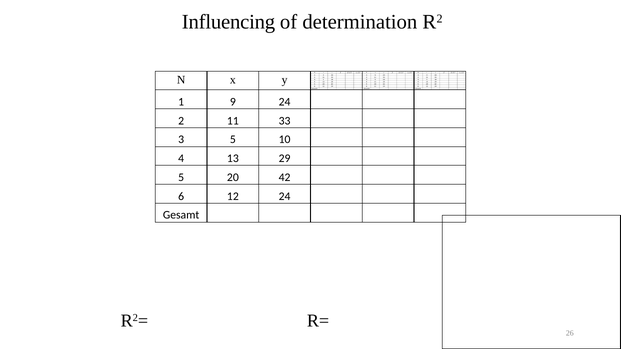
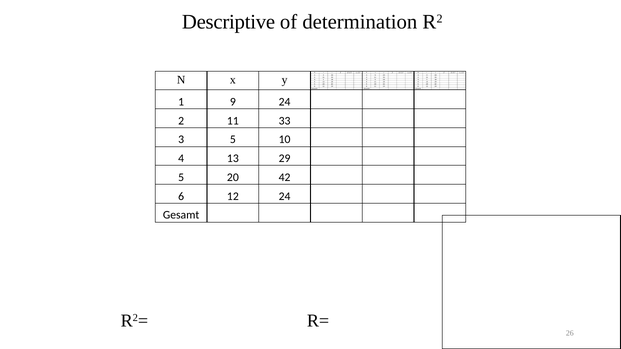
Influencing: Influencing -> Descriptive (229, 22)
